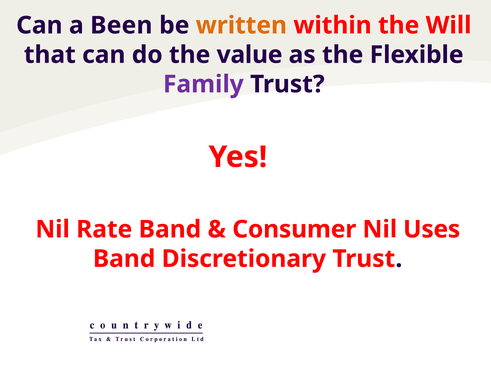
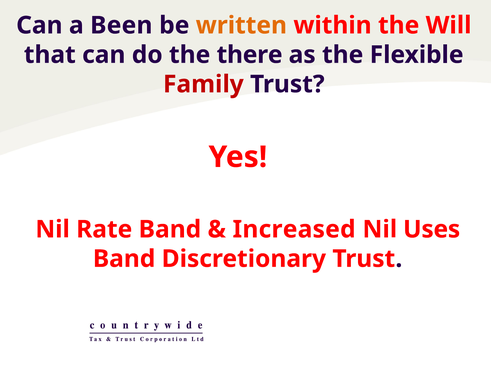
value: value -> there (250, 55)
Family colour: purple -> red (203, 84)
Consumer: Consumer -> Increased (294, 230)
